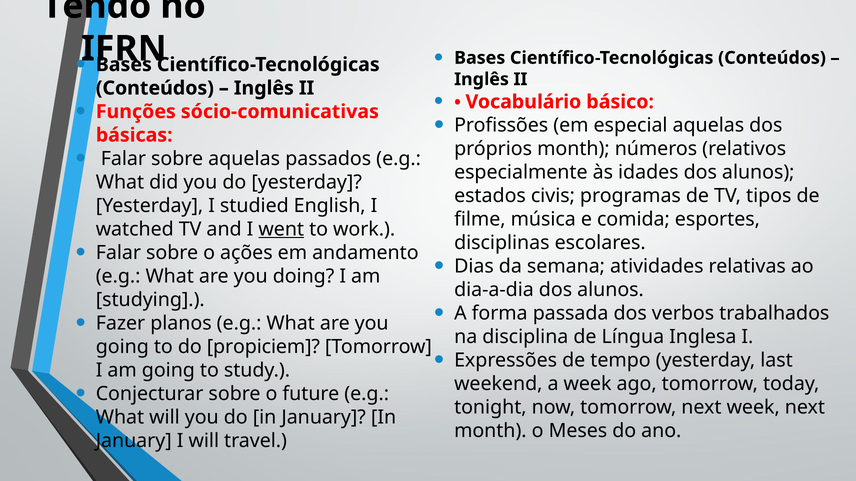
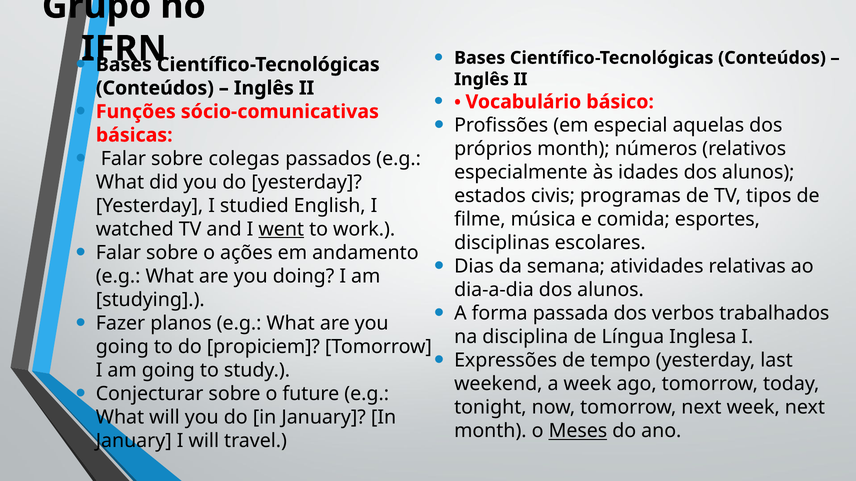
Tendo: Tendo -> Grupo (97, 6)
sobre aquelas: aquelas -> colegas (244, 159)
Meses underline: none -> present (578, 431)
